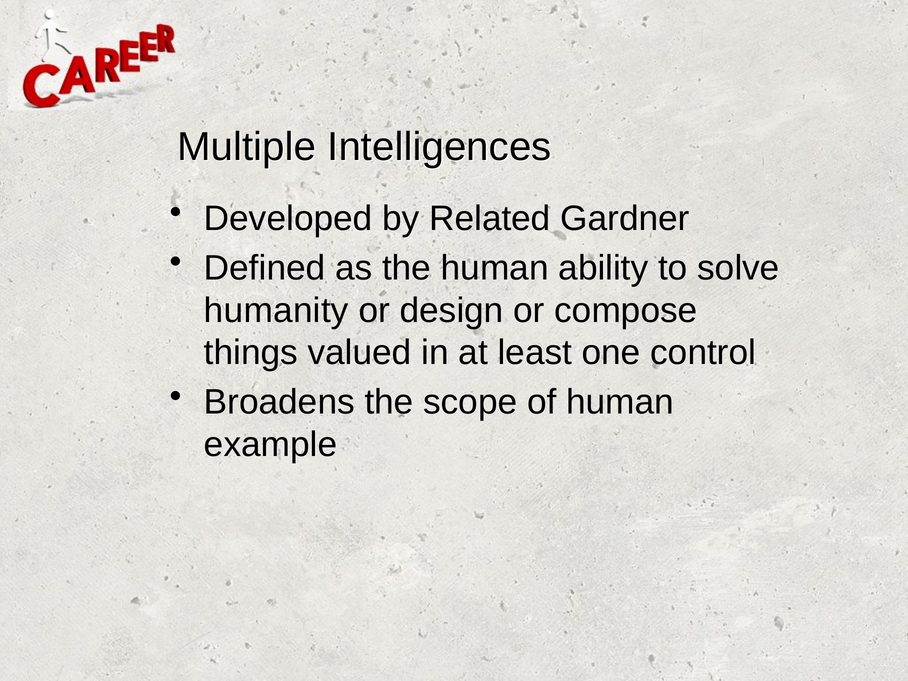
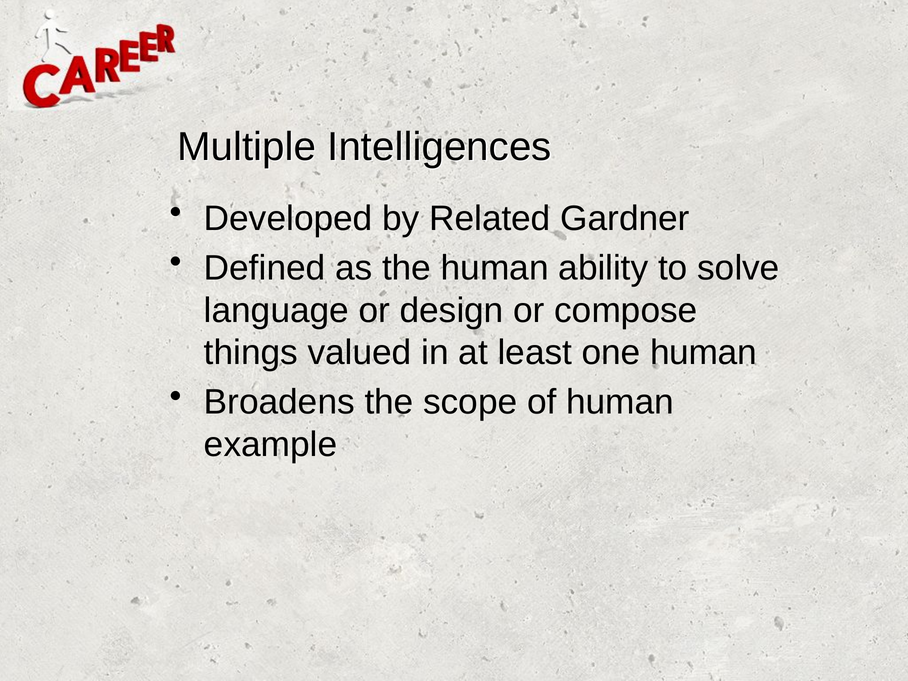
humanity: humanity -> language (276, 310)
one control: control -> human (703, 353)
